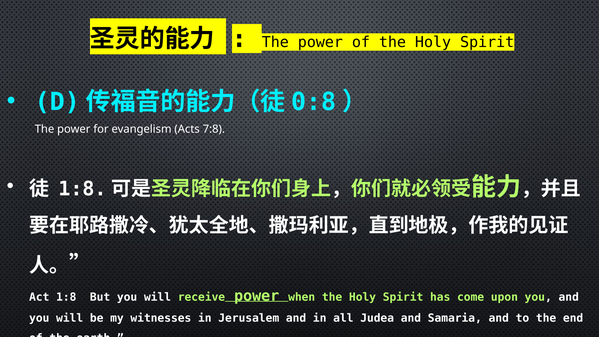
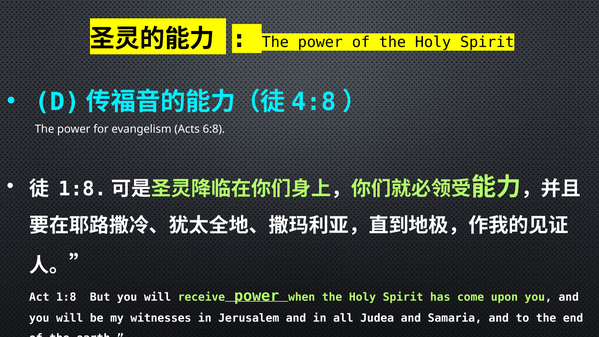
0:8: 0:8 -> 4:8 (314, 102)
7:8: 7:8 -> 6:8 (214, 129)
